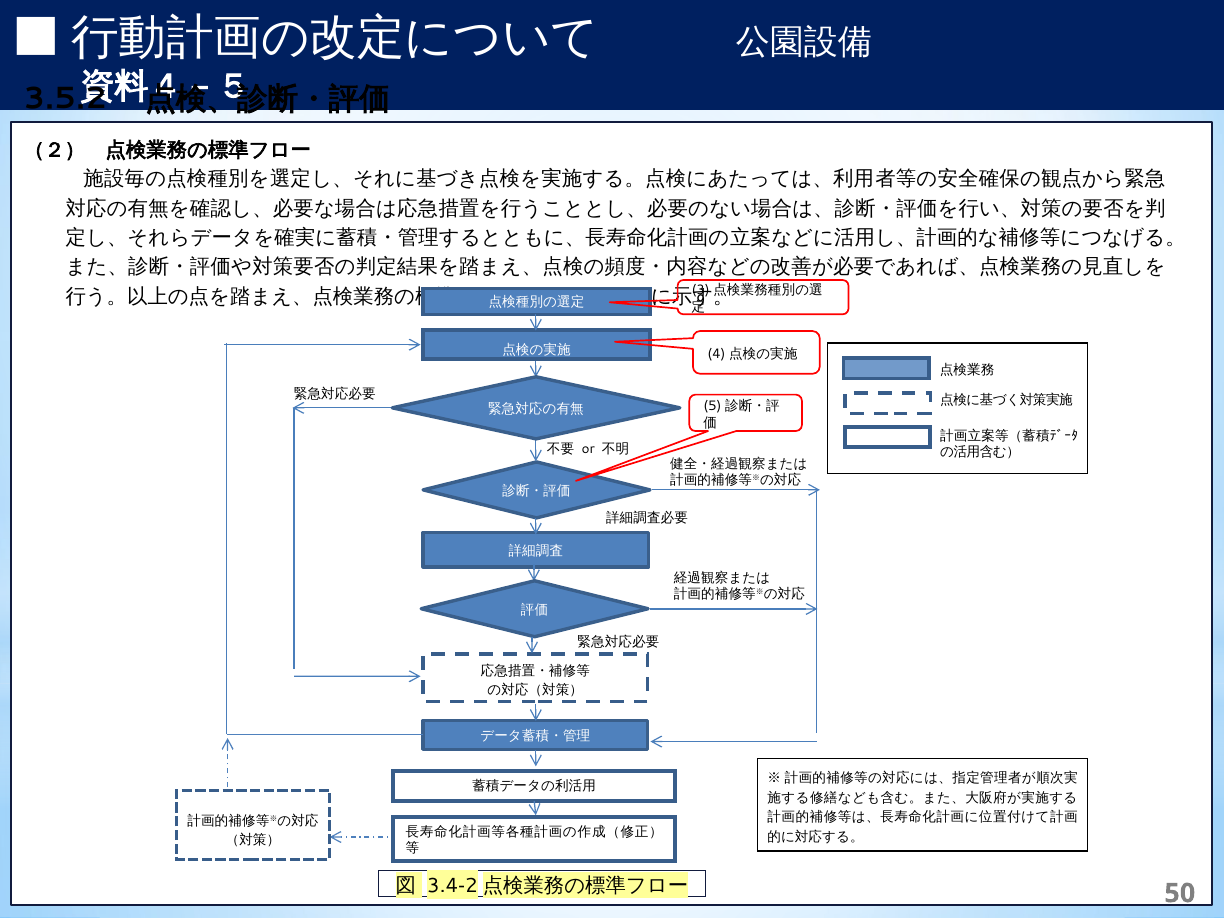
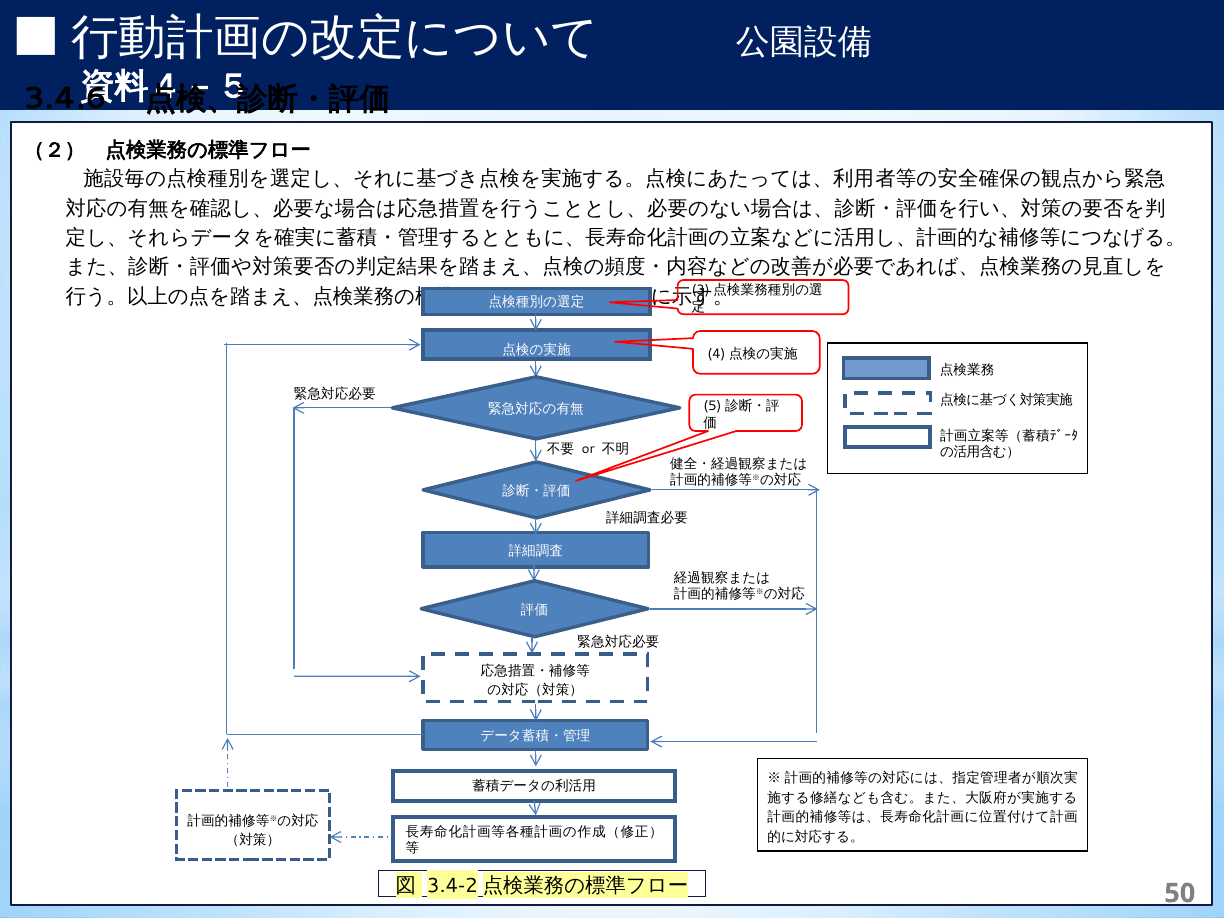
3.5.2: 3.5.2 -> 3.4.6 (65, 99)
